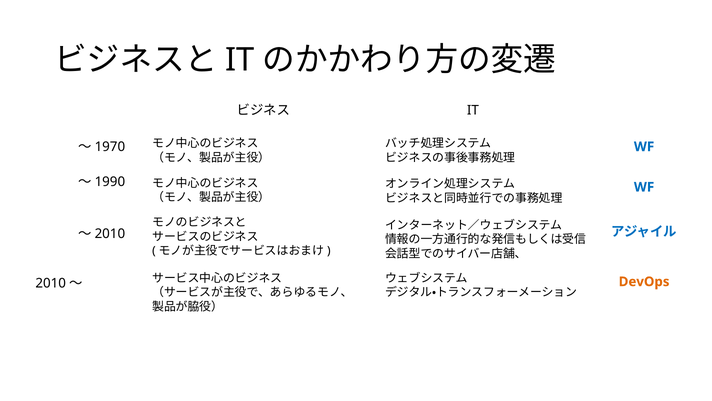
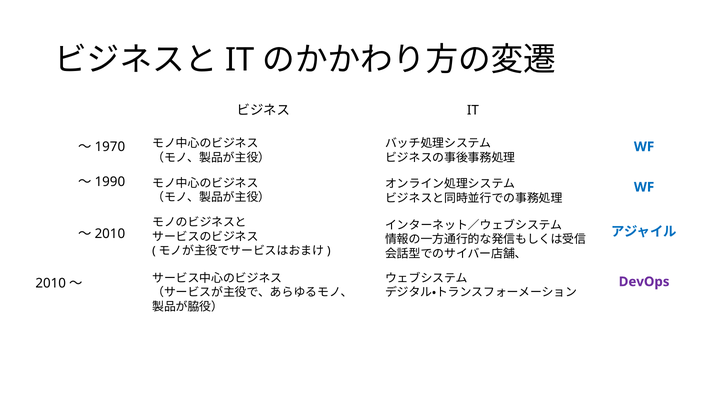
DevOps colour: orange -> purple (644, 281)
